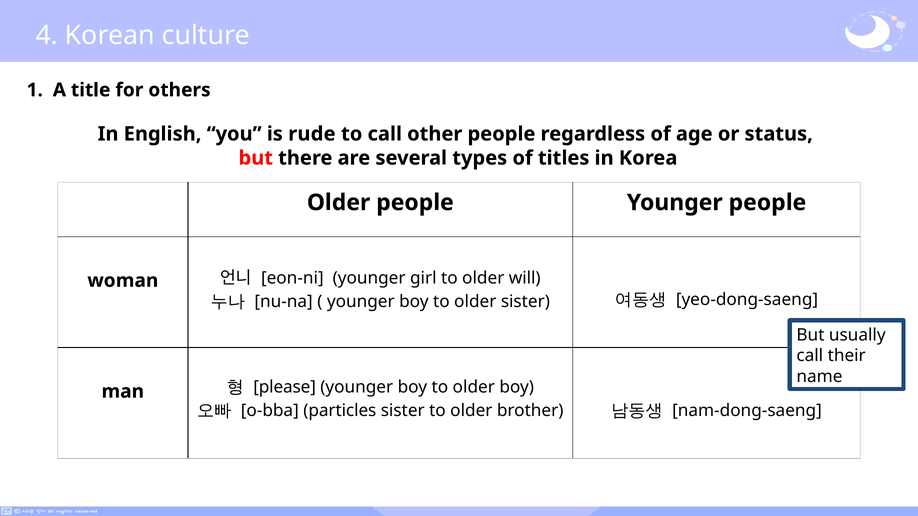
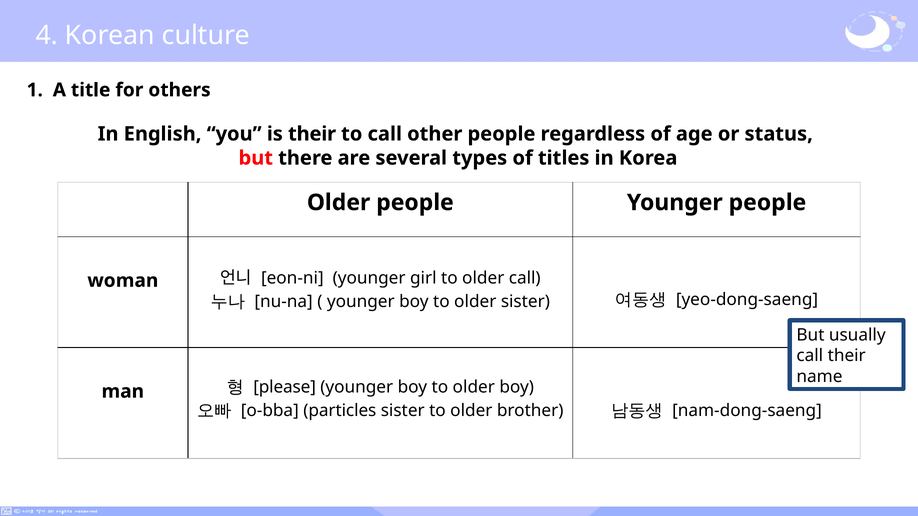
is rude: rude -> their (312, 134)
older will: will -> call (525, 278)
